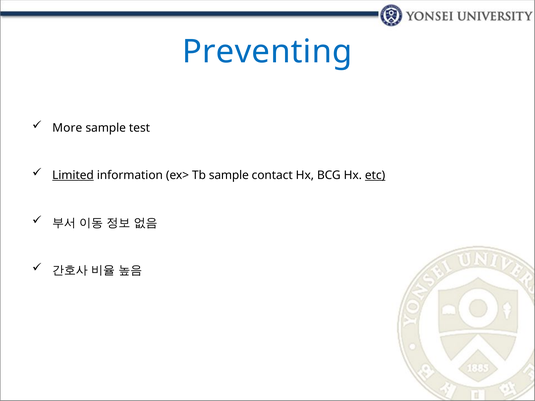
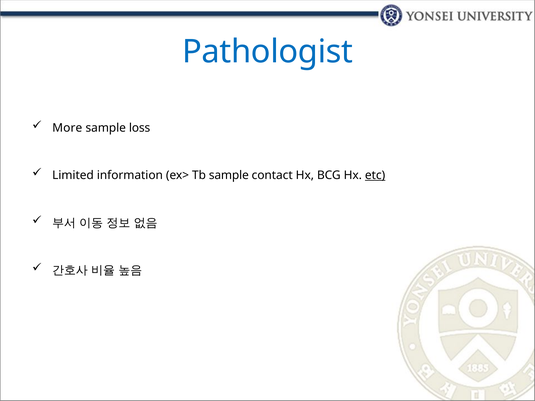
Preventing: Preventing -> Pathologist (268, 52)
test: test -> loss (140, 128)
Limited underline: present -> none (73, 175)
